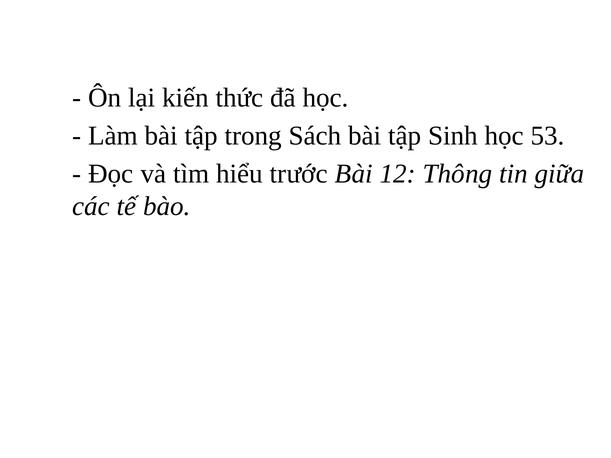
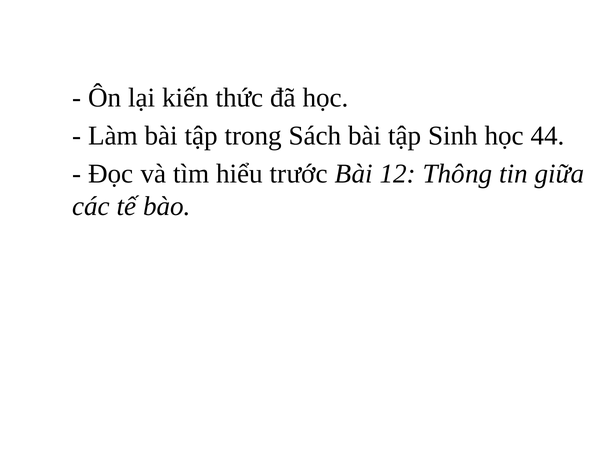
53: 53 -> 44 (548, 136)
